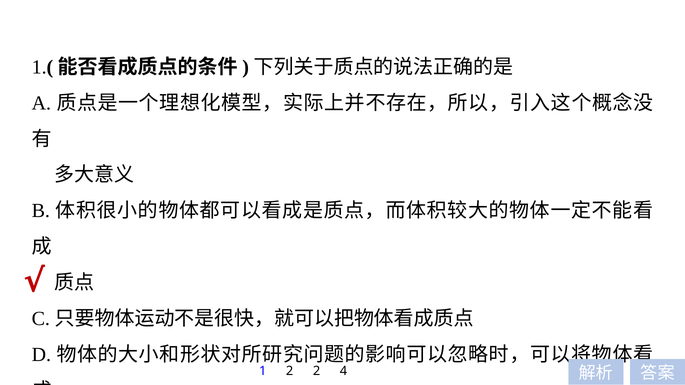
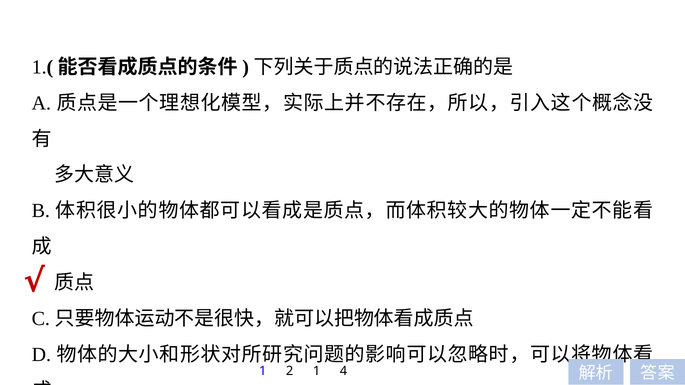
2 2: 2 -> 1 (317, 372)
